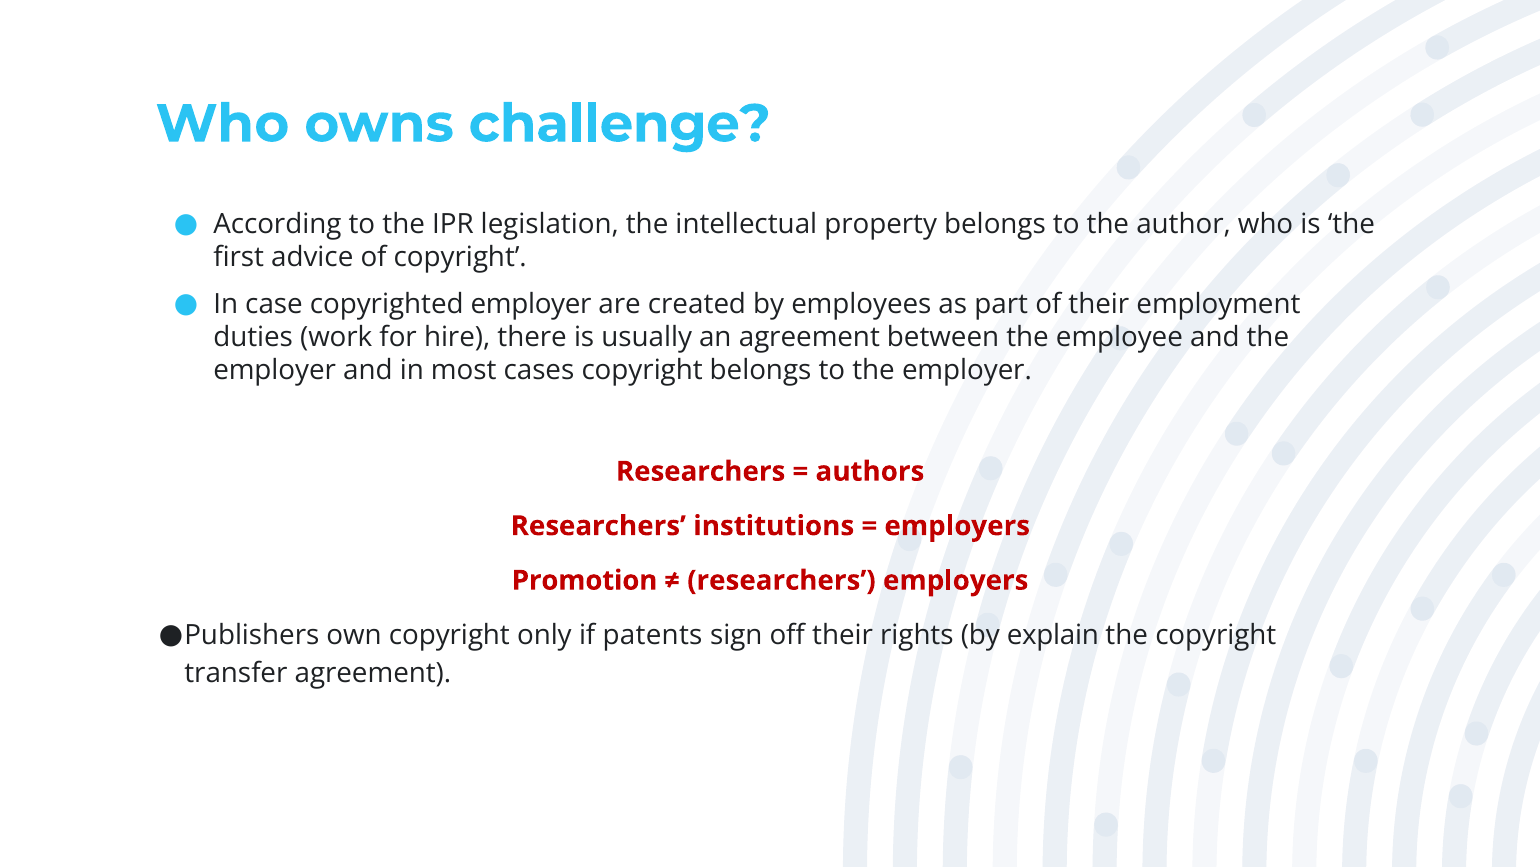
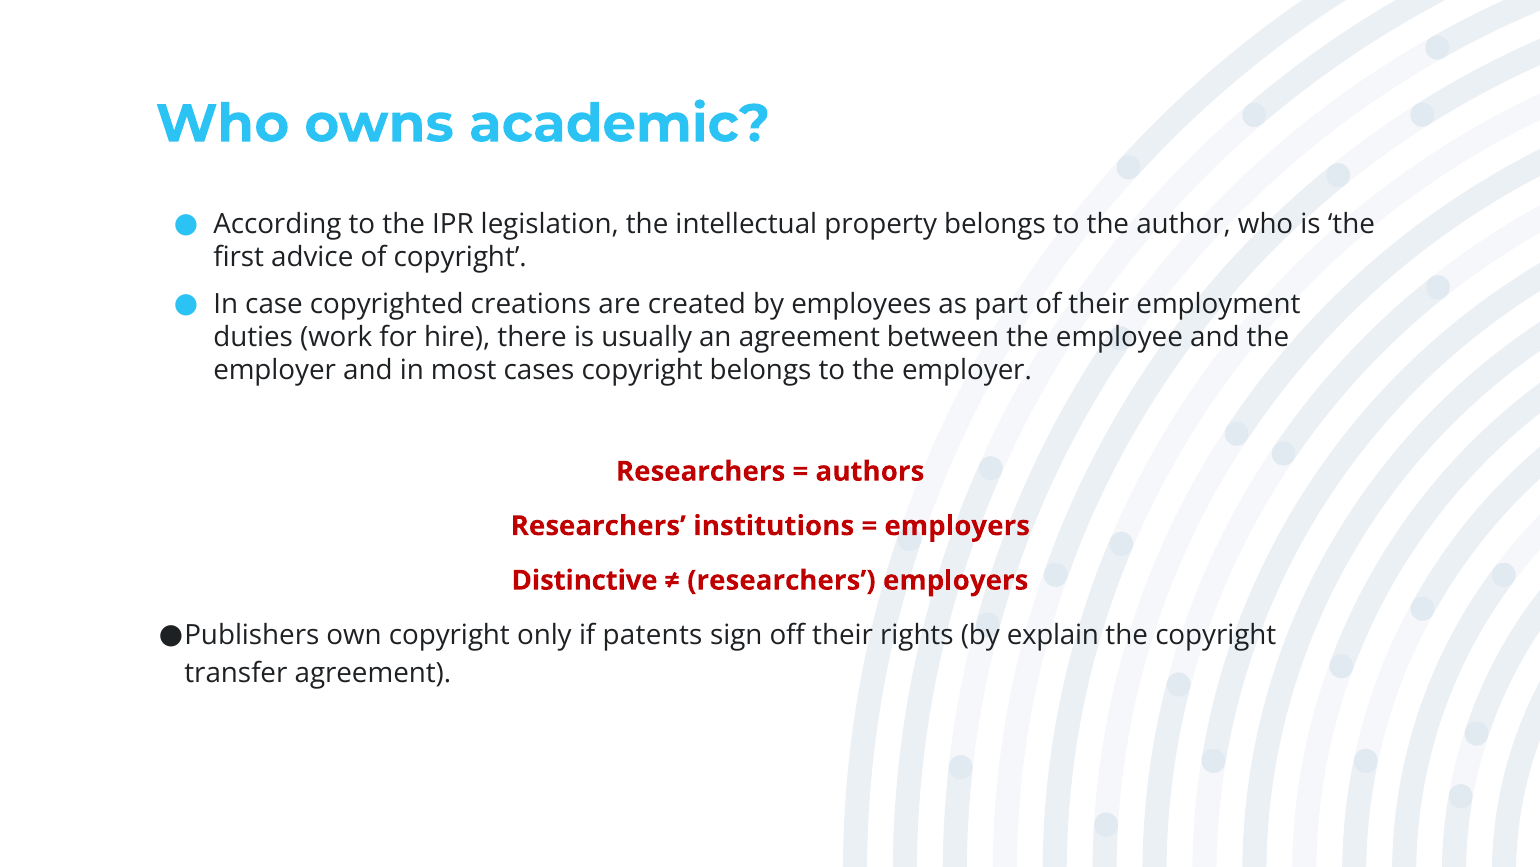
challenge: challenge -> academic (620, 124)
copyrighted employer: employer -> creations (531, 304)
Promotion: Promotion -> Distinctive (585, 580)
